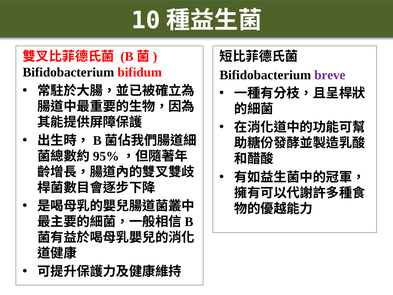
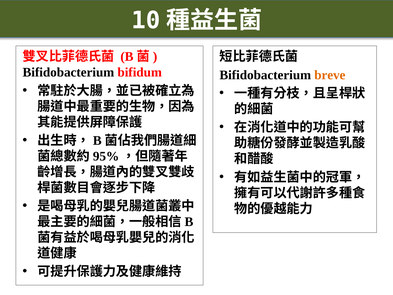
breve colour: purple -> orange (330, 75)
